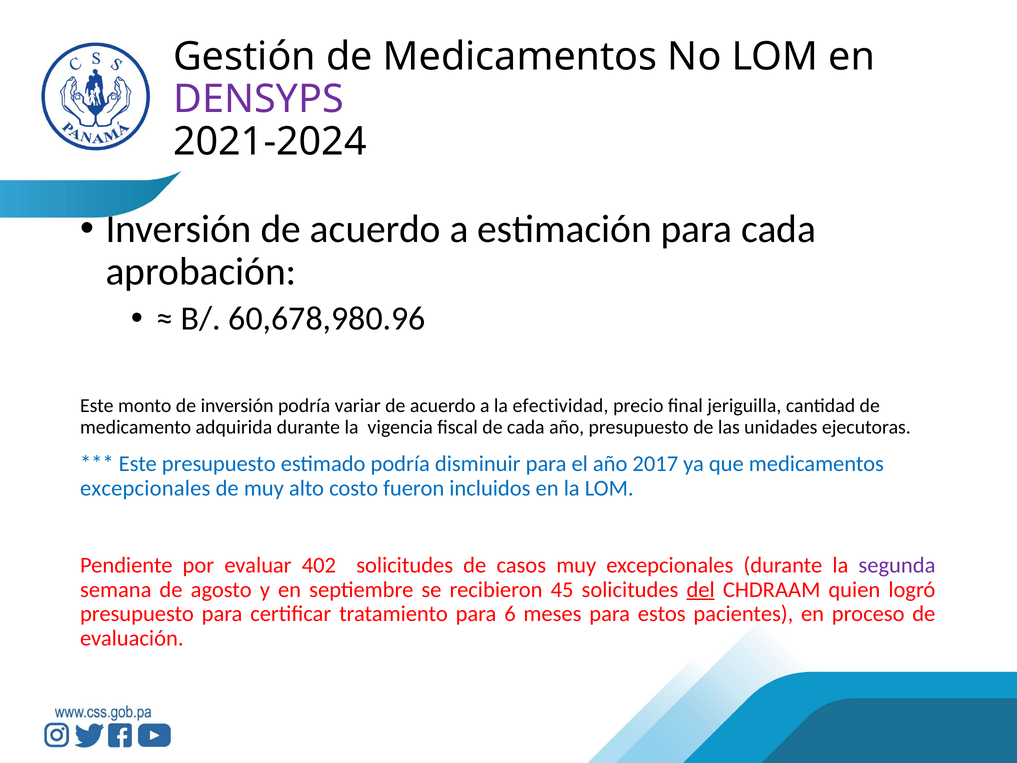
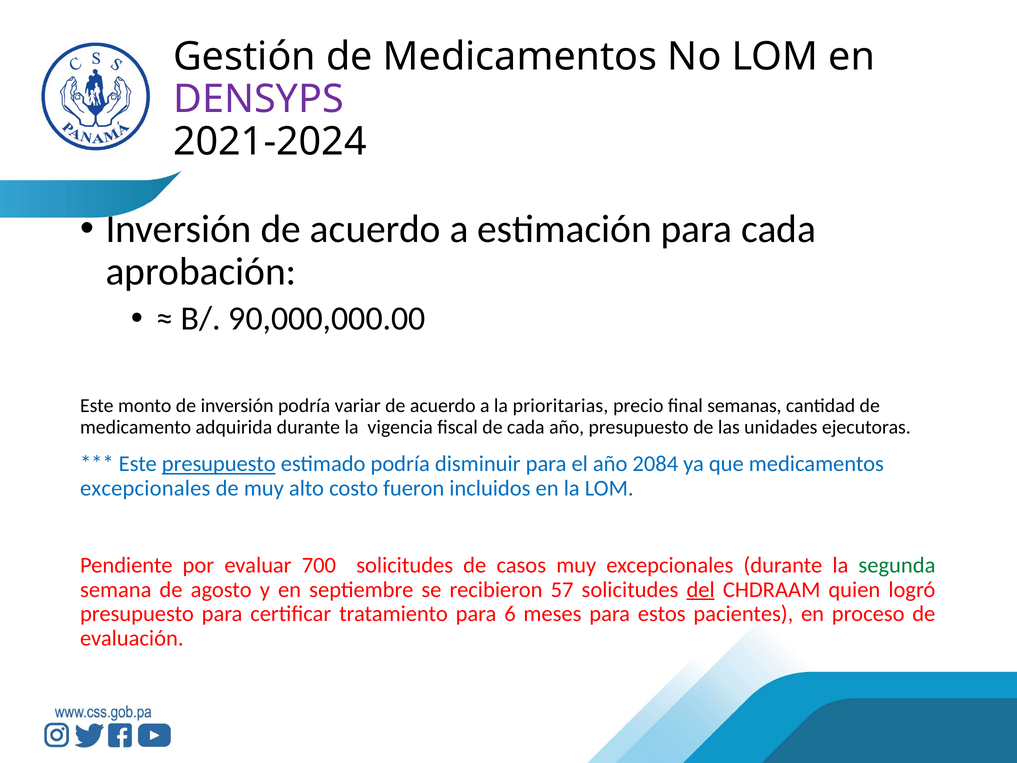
60,678,980.96: 60,678,980.96 -> 90,000,000.00 (327, 319)
efectividad: efectividad -> prioritarias (560, 405)
jeriguilla: jeriguilla -> semanas (744, 405)
presupuesto underline: none -> present (219, 464)
2017: 2017 -> 2084 (655, 464)
402: 402 -> 700 (319, 565)
segunda colour: purple -> green (897, 565)
45: 45 -> 57 (562, 589)
